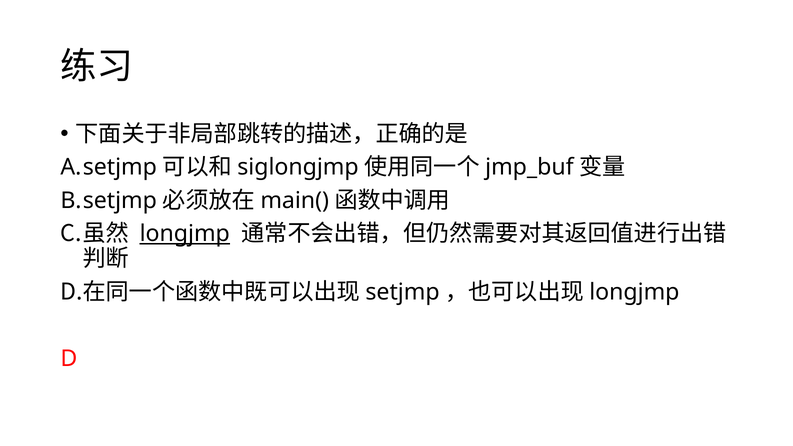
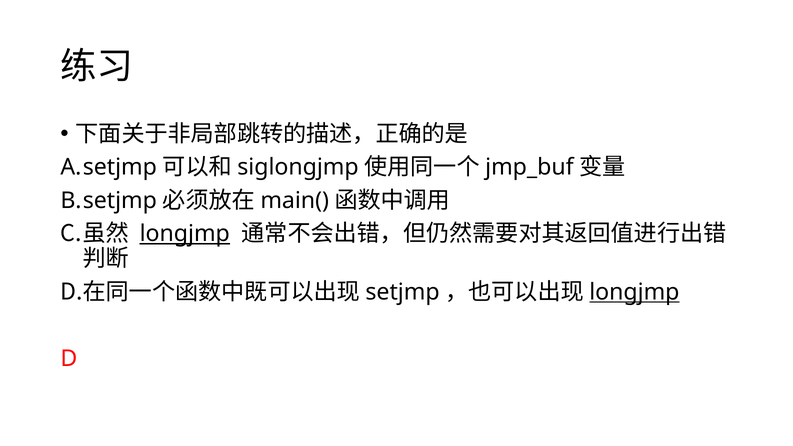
longjmp underline: none -> present (634, 292)
